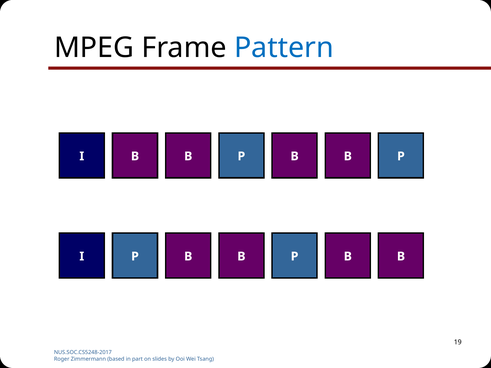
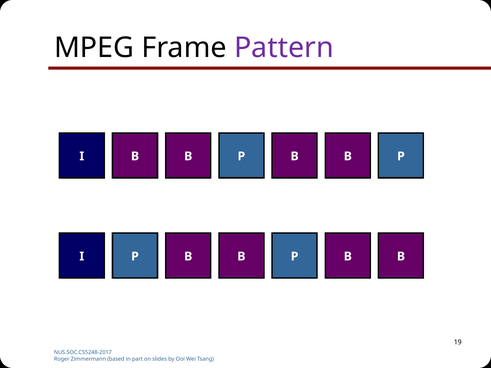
Pattern colour: blue -> purple (284, 48)
